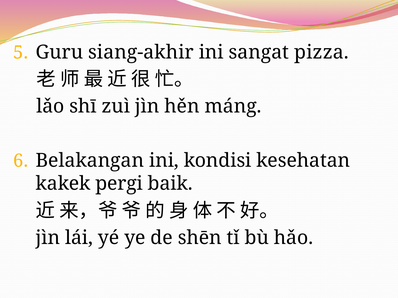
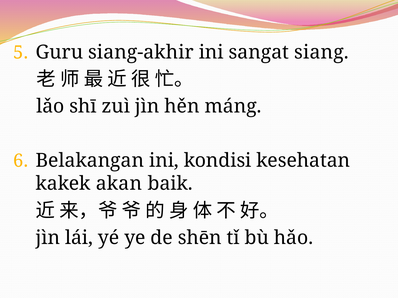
pizza: pizza -> siang (321, 52)
pergi: pergi -> akan (119, 184)
